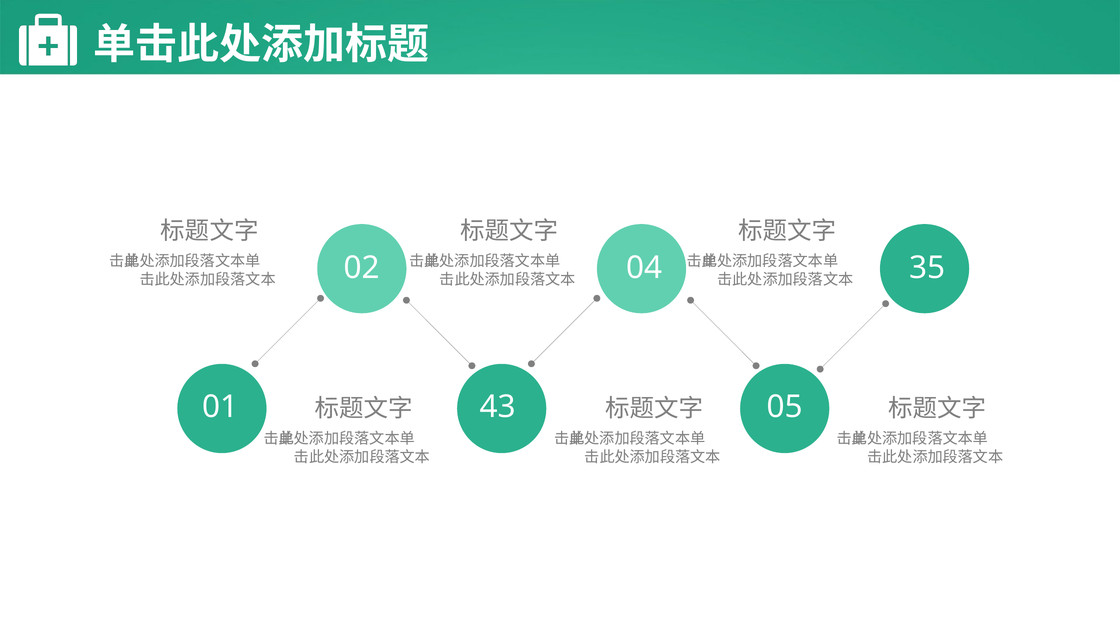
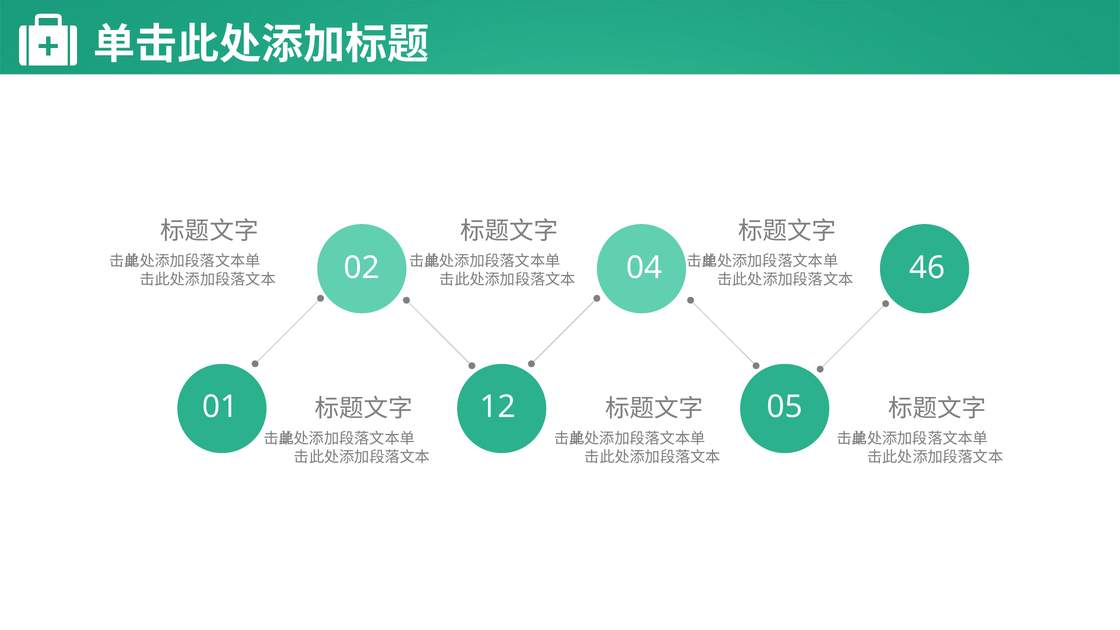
35: 35 -> 46 (927, 268)
43: 43 -> 12 (498, 407)
